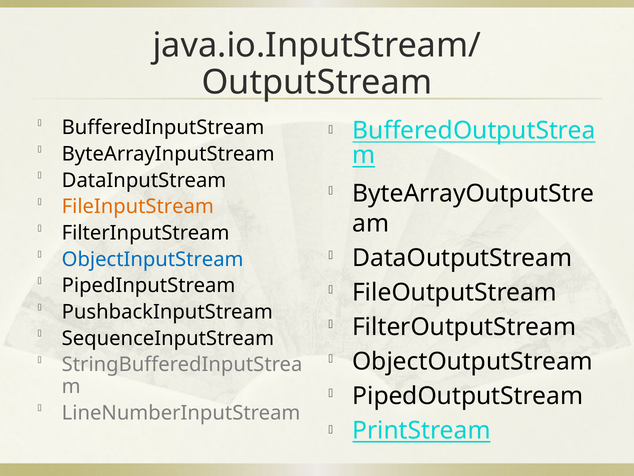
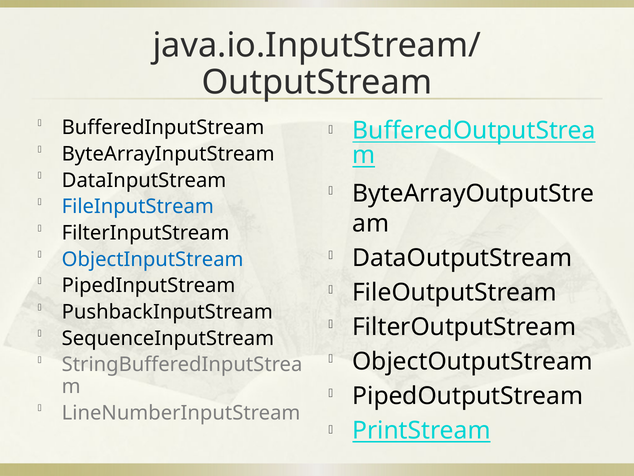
FileInputStream colour: orange -> blue (138, 207)
